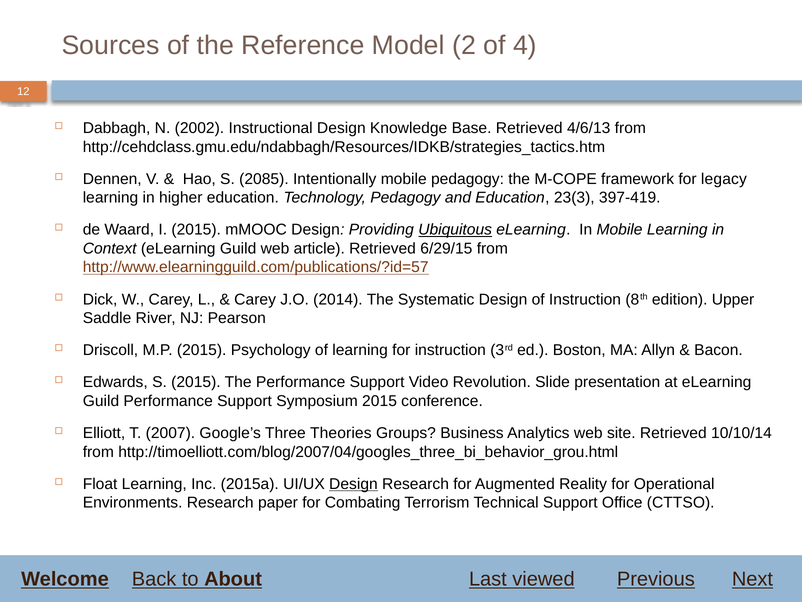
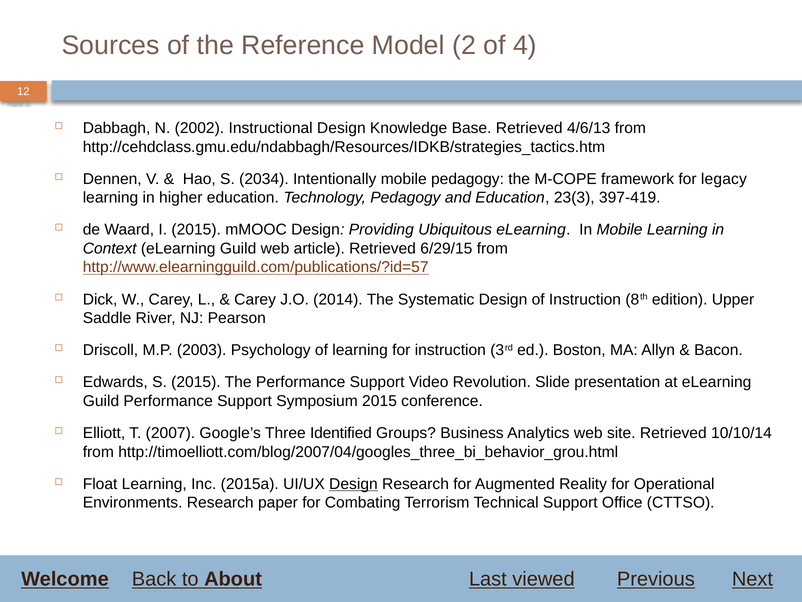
2085: 2085 -> 2034 (264, 179)
Ubiquitous underline: present -> none (455, 230)
M.P 2015: 2015 -> 2003 (202, 350)
Theories: Theories -> Identified (341, 433)
